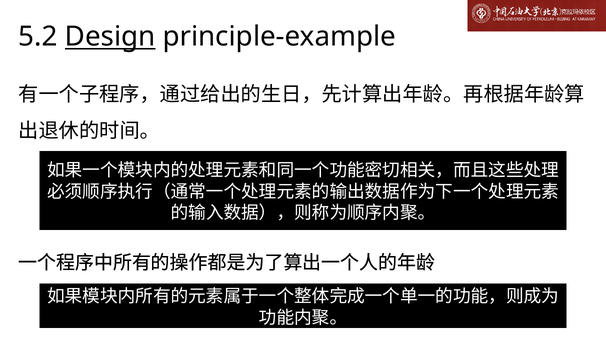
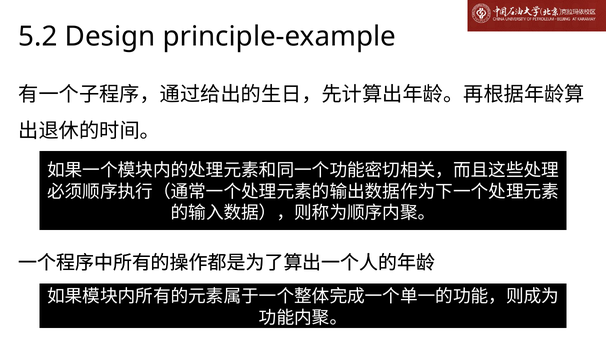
Design underline: present -> none (110, 37)
